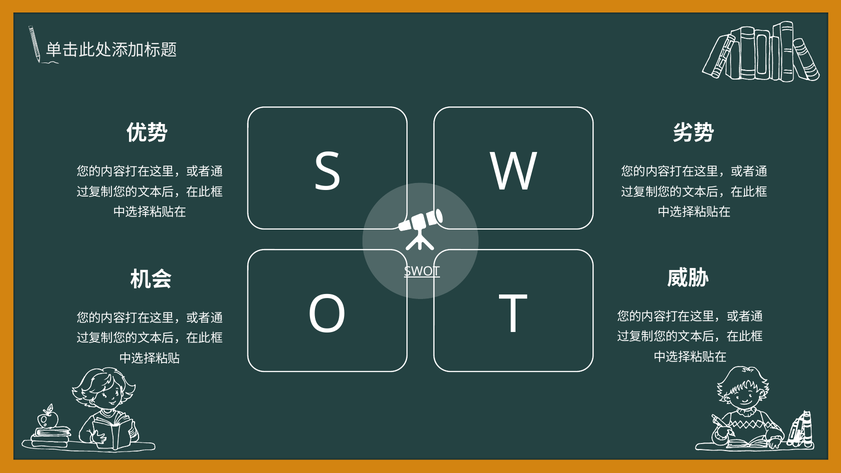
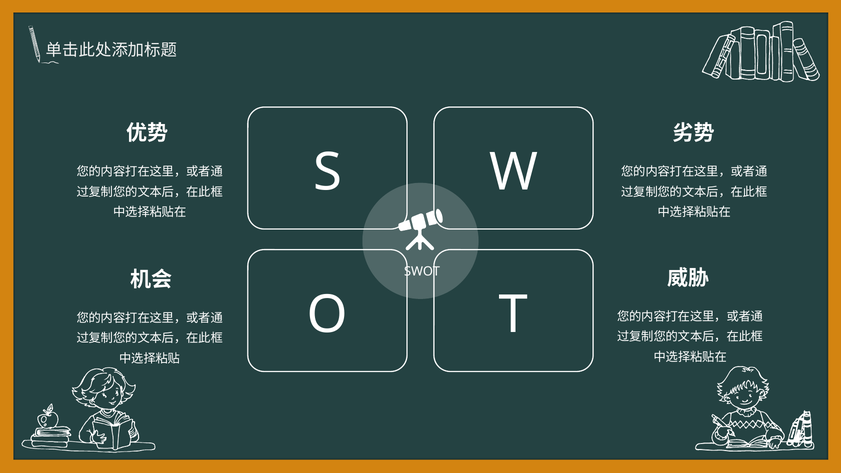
SWOT underline: present -> none (422, 272)
